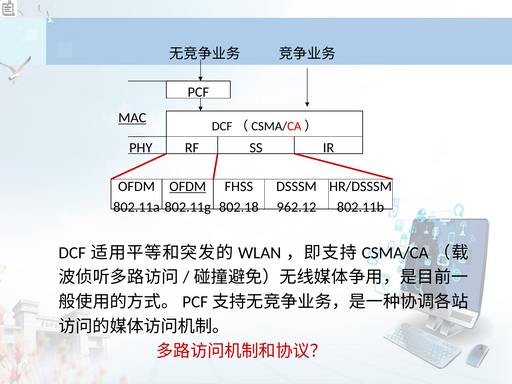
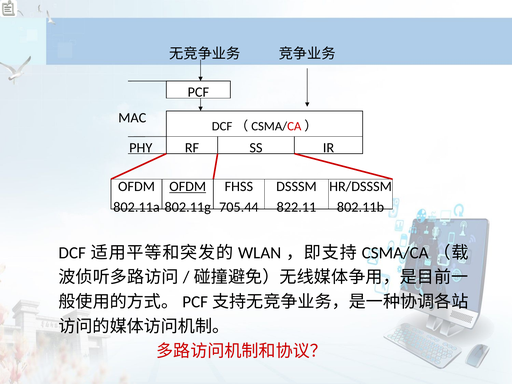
MAC underline: present -> none (132, 118)
802.18: 802.18 -> 705.44 (239, 207)
962.12: 962.12 -> 822.11 (296, 207)
